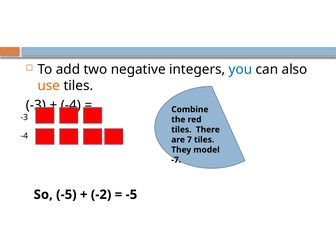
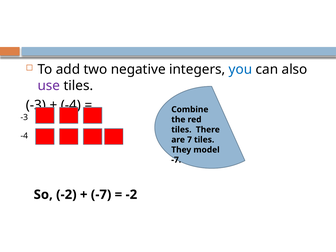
use colour: orange -> purple (49, 86)
So -5: -5 -> -2 (66, 195)
-2: -2 -> -7 (101, 195)
-5: -5 -> -2 (131, 195)
